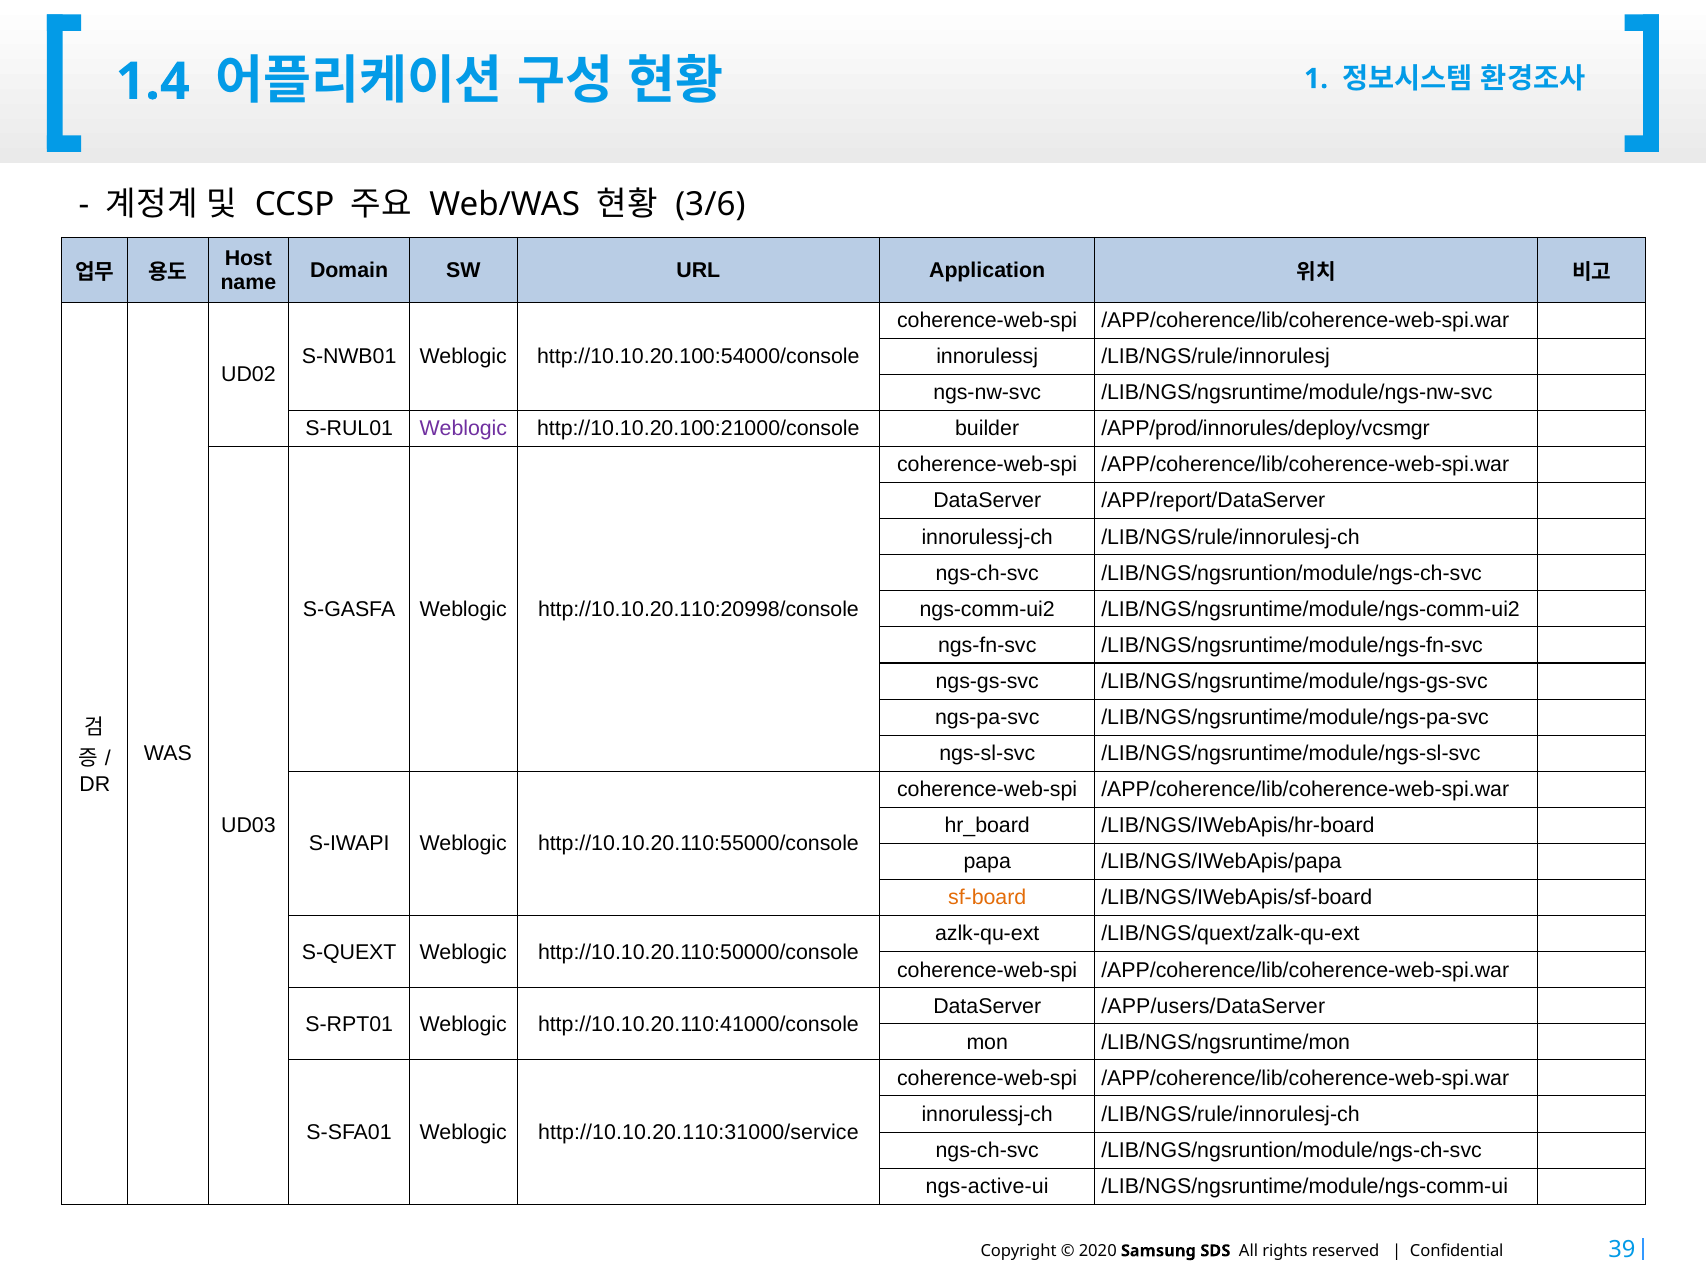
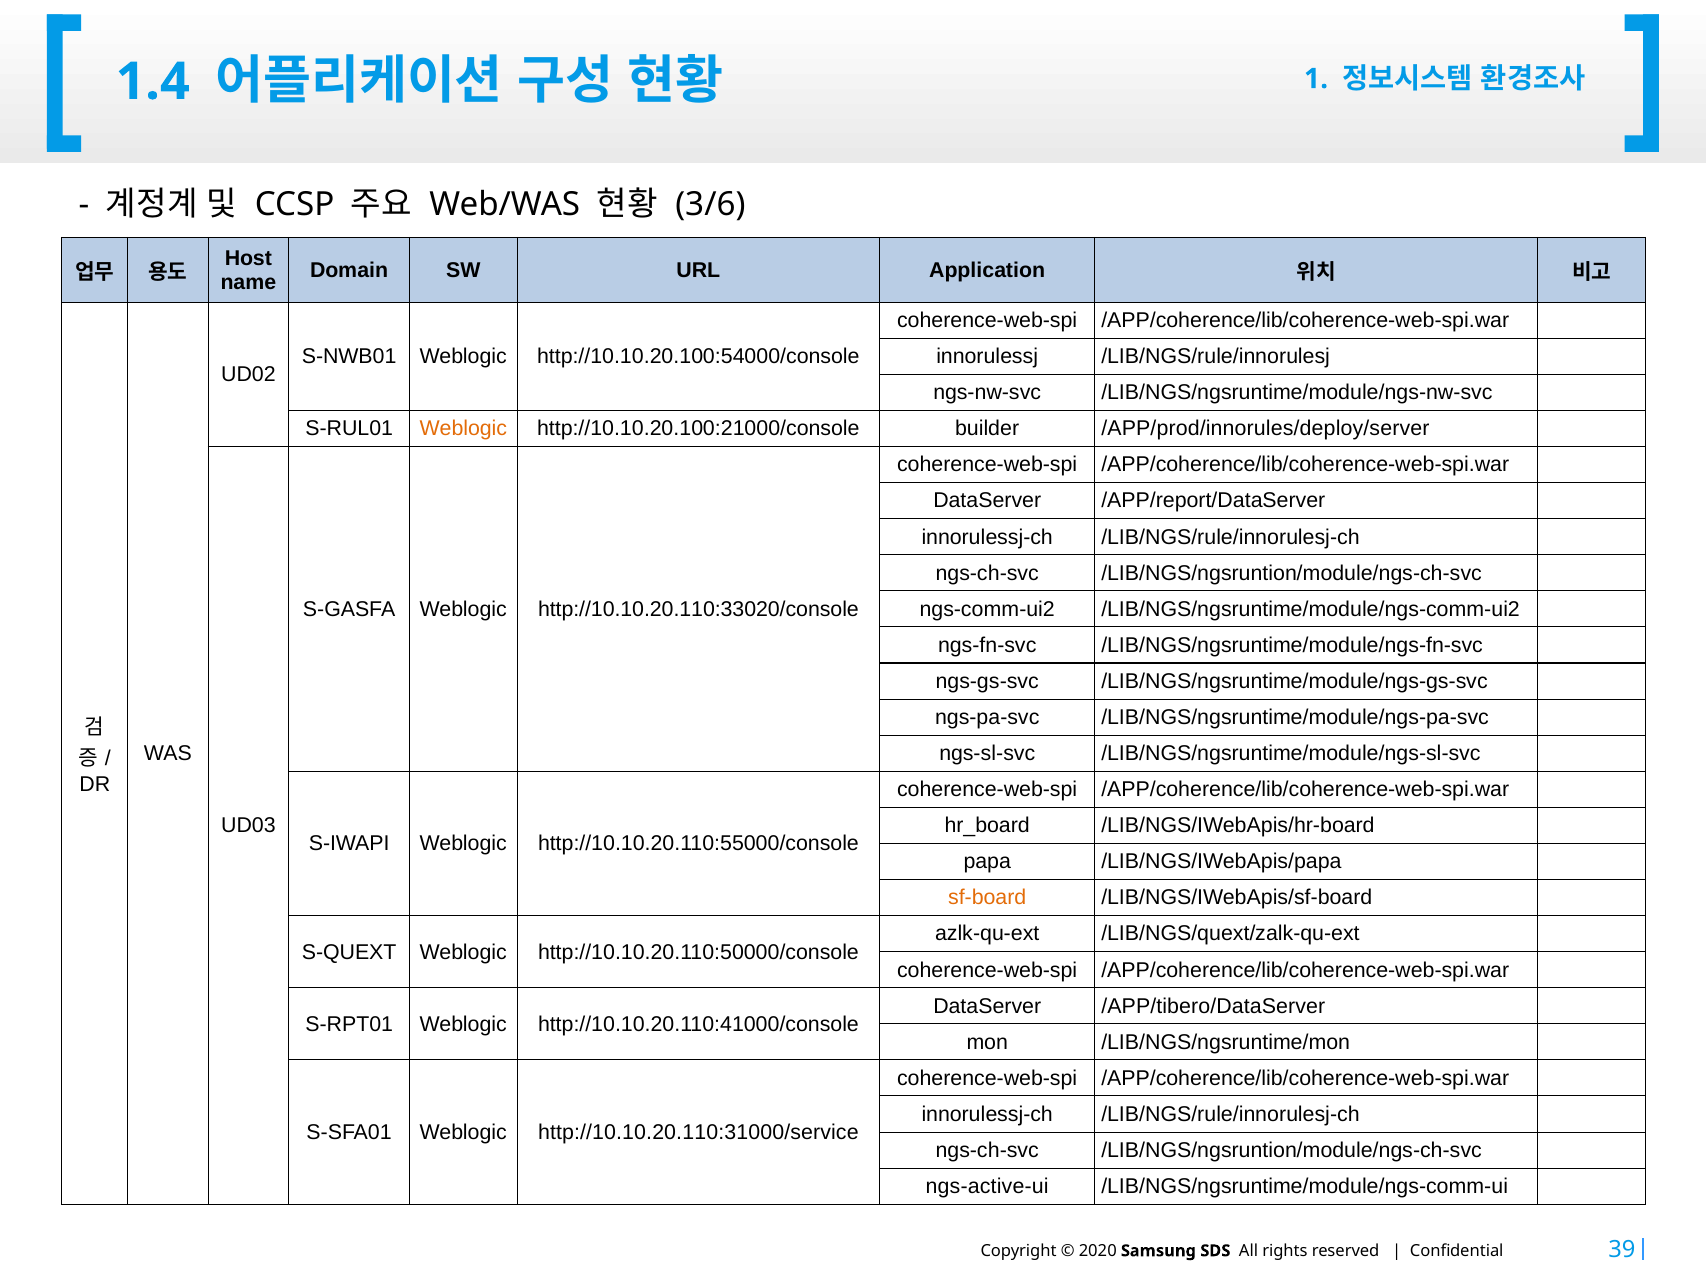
Weblogic colour: purple -> orange (463, 429)
/APP/prod/innorules/deploy/vcsmgr: /APP/prod/innorules/deploy/vcsmgr -> /APP/prod/innorules/deploy/server (1265, 429)
http://10.10.20.110:20998/console: http://10.10.20.110:20998/console -> http://10.10.20.110:33020/console (698, 609)
/APP/users/DataServer: /APP/users/DataServer -> /APP/tibero/DataServer (1213, 1006)
